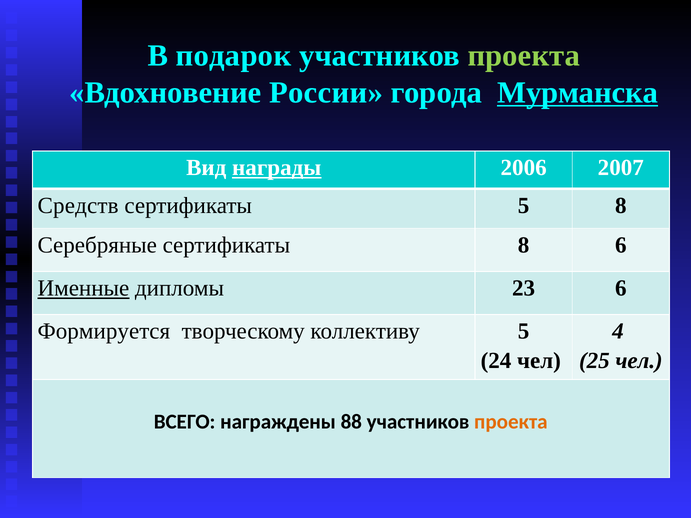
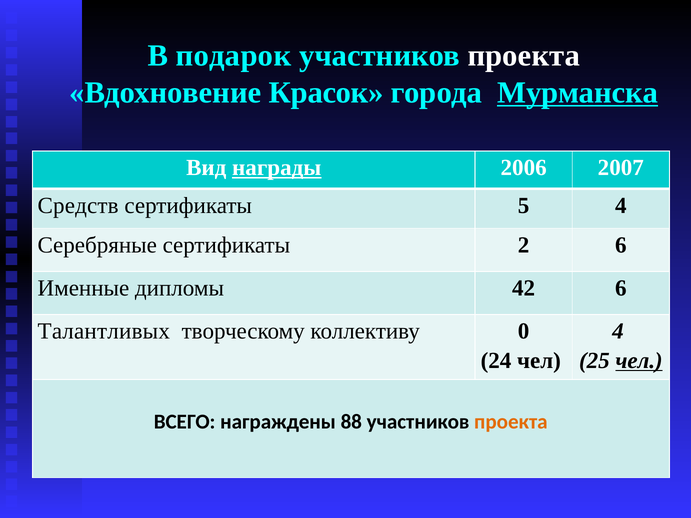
проекта colour: light green -> white (524, 56)
России: России -> Красок (326, 93)
5 8: 8 -> 4 (621, 206)
сертификаты 8: 8 -> 2 (524, 245)
Именные underline: present -> none (83, 288)
23: 23 -> 42 (524, 288)
Формируется: Формируется -> Талантливых (104, 332)
коллективу 5: 5 -> 0 (524, 332)
чел underline: none -> present (639, 361)
